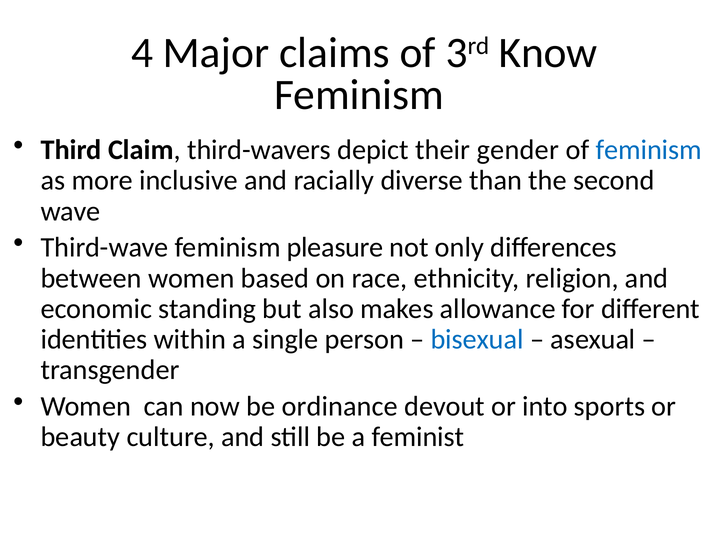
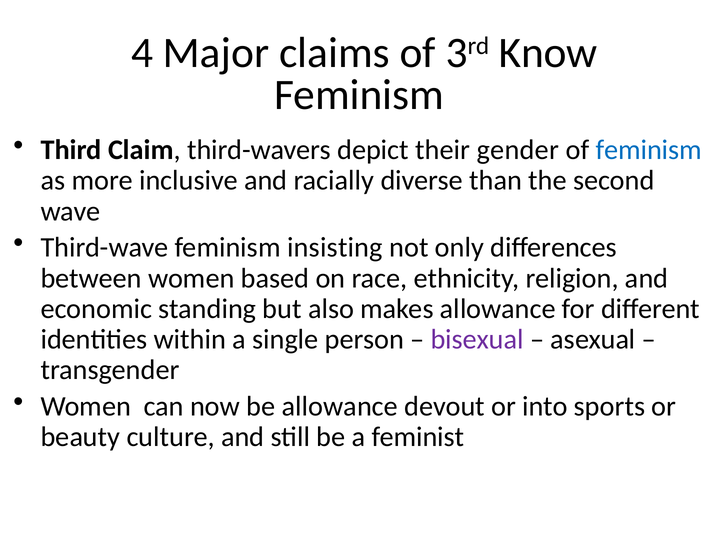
pleasure: pleasure -> insisting (335, 248)
bisexual colour: blue -> purple (477, 339)
be ordinance: ordinance -> allowance (340, 406)
